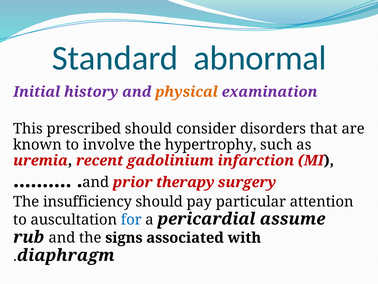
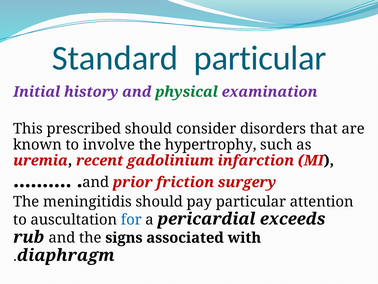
Standard abnormal: abnormal -> particular (260, 58)
physical colour: orange -> green (187, 92)
therapy: therapy -> friction (185, 182)
insufficiency: insufficiency -> meningitidis (87, 201)
assume: assume -> exceeds (293, 219)
